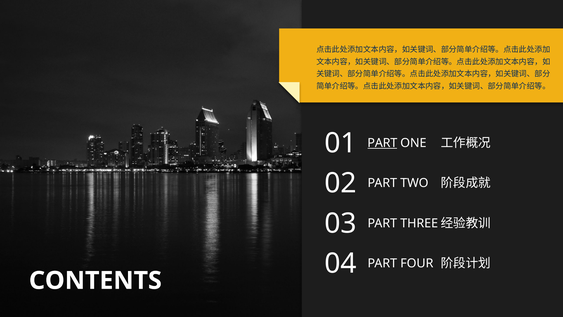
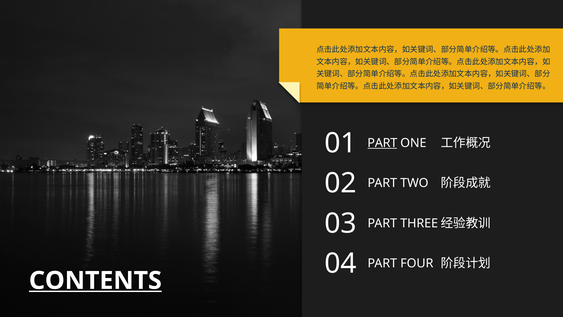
CONTENTS underline: none -> present (95, 280)
